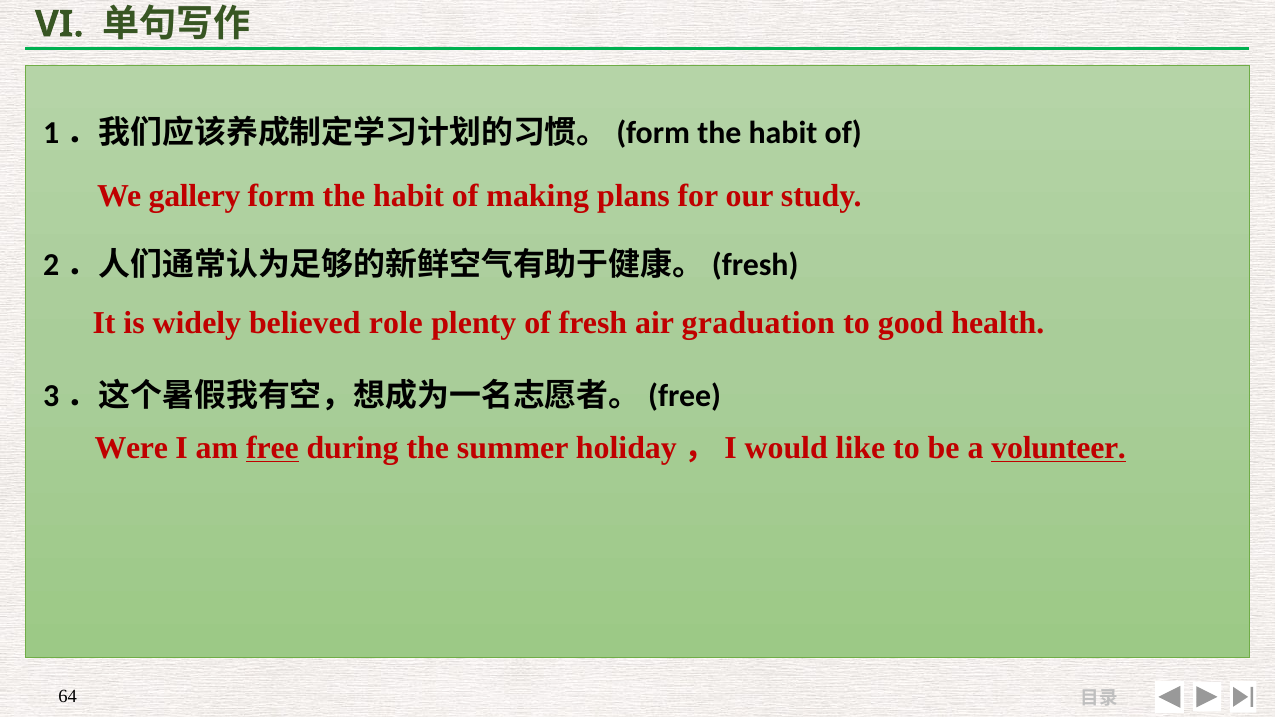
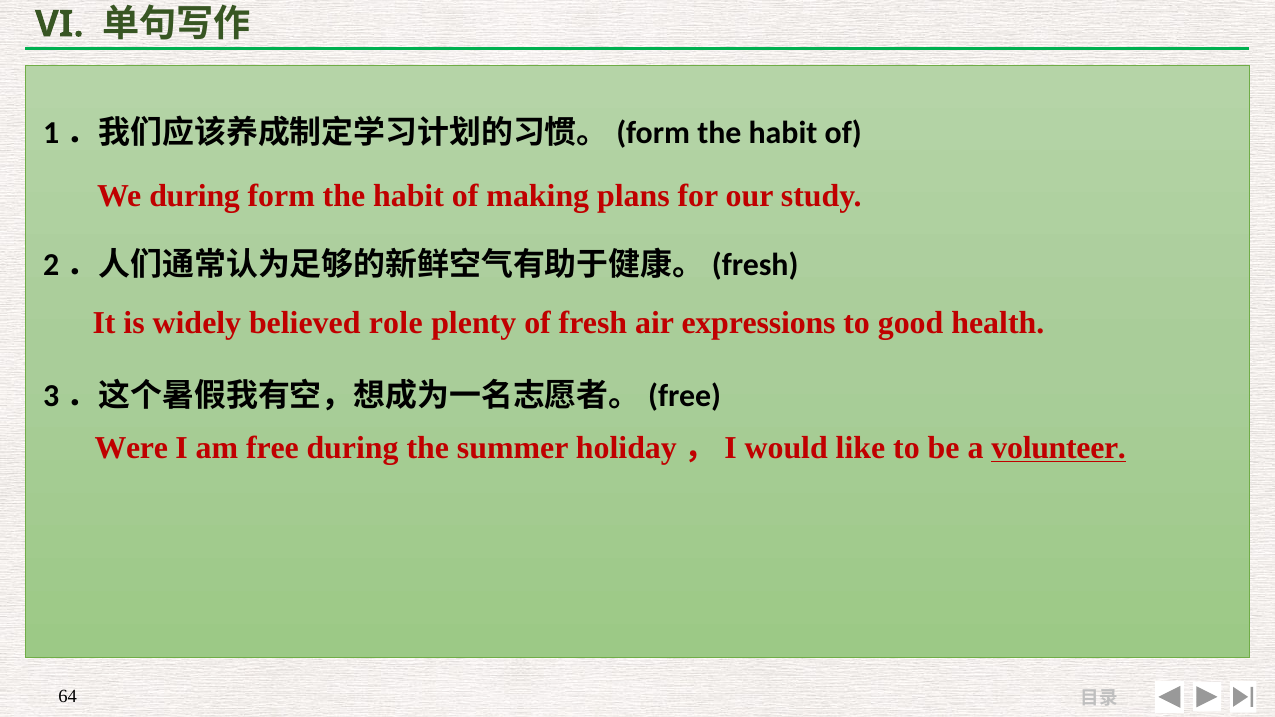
We gallery: gallery -> during (195, 196)
graduation: graduation -> expressions (759, 323)
free underline: present -> none (272, 448)
